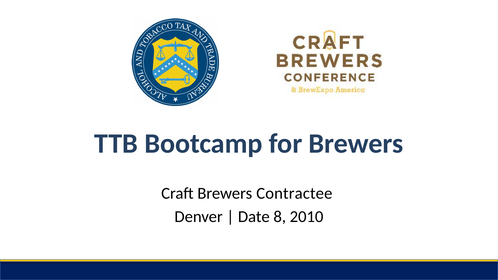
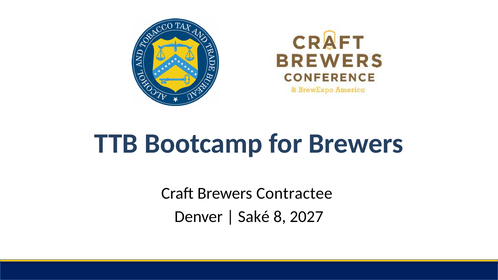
Date: Date -> Saké (254, 217)
2010: 2010 -> 2027 (307, 217)
